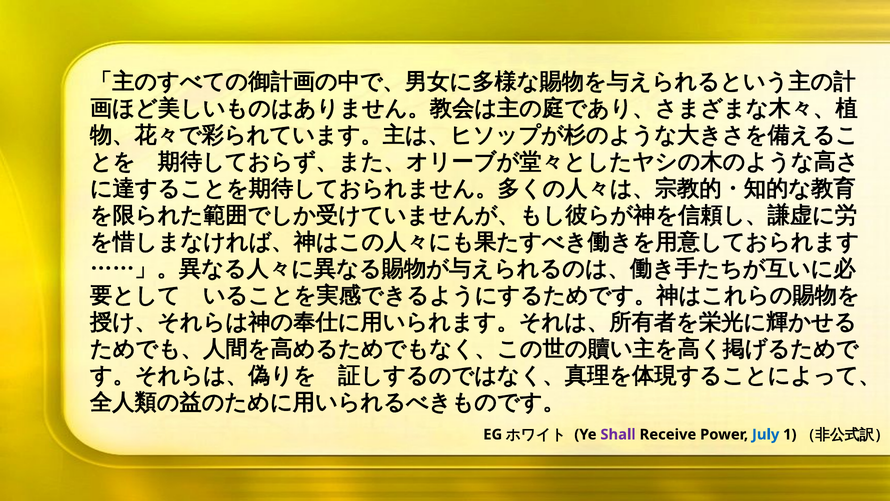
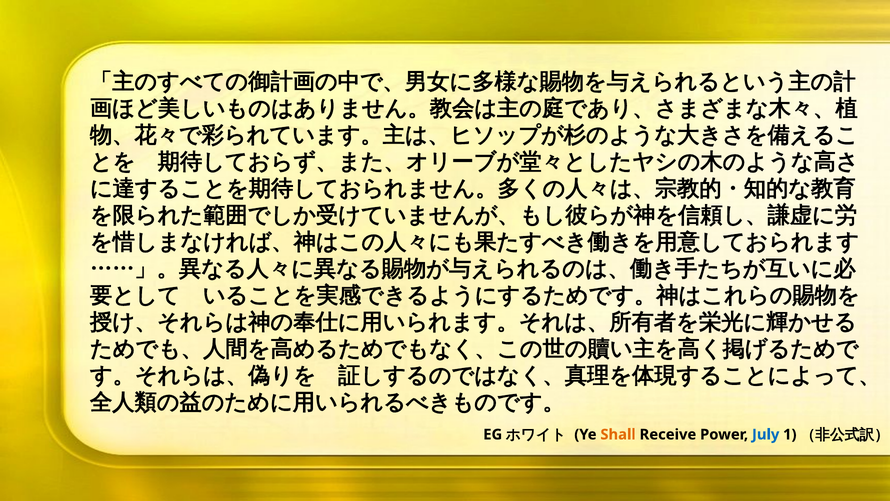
Shall colour: purple -> orange (618, 434)
